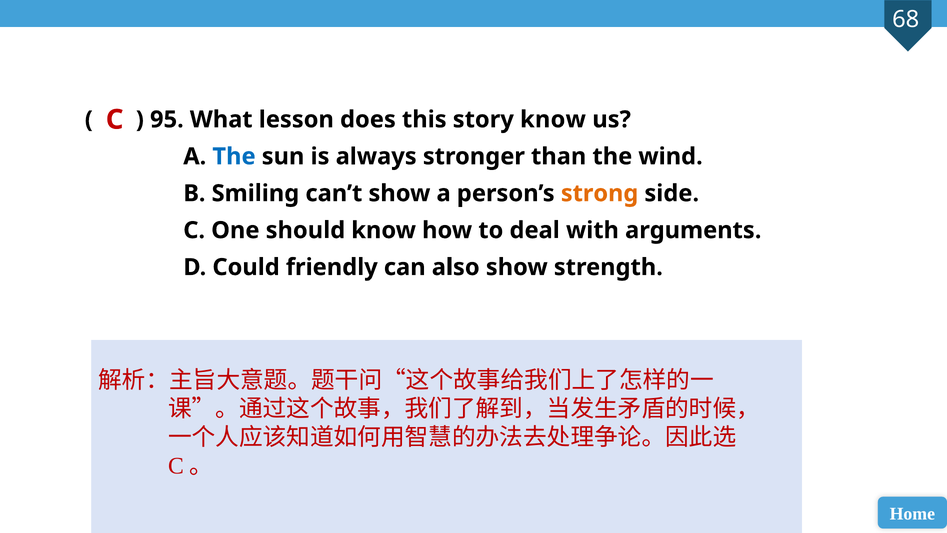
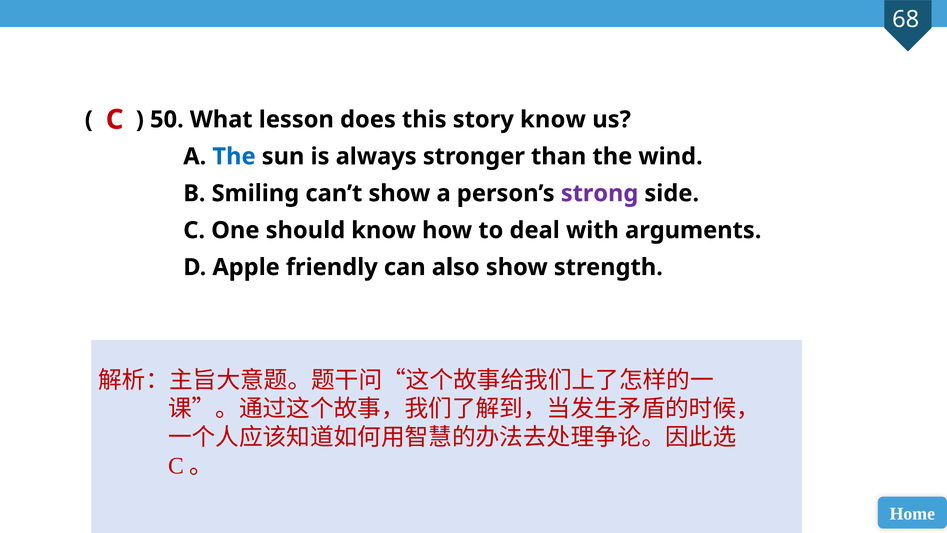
95: 95 -> 50 (167, 119)
strong colour: orange -> purple (600, 193)
Could: Could -> Apple (246, 267)
